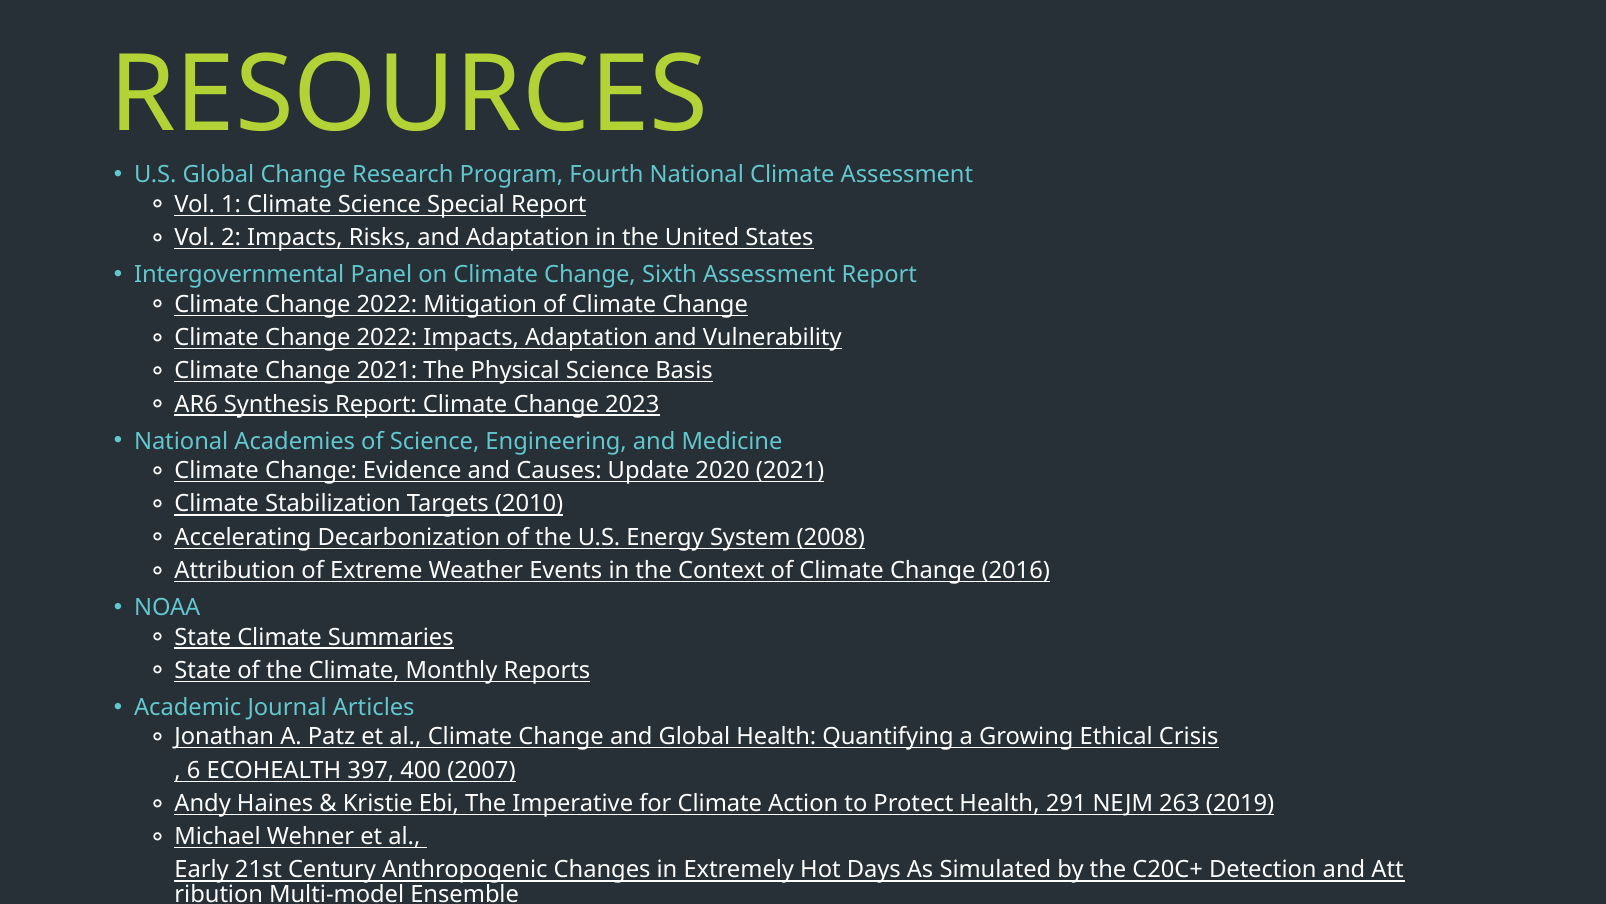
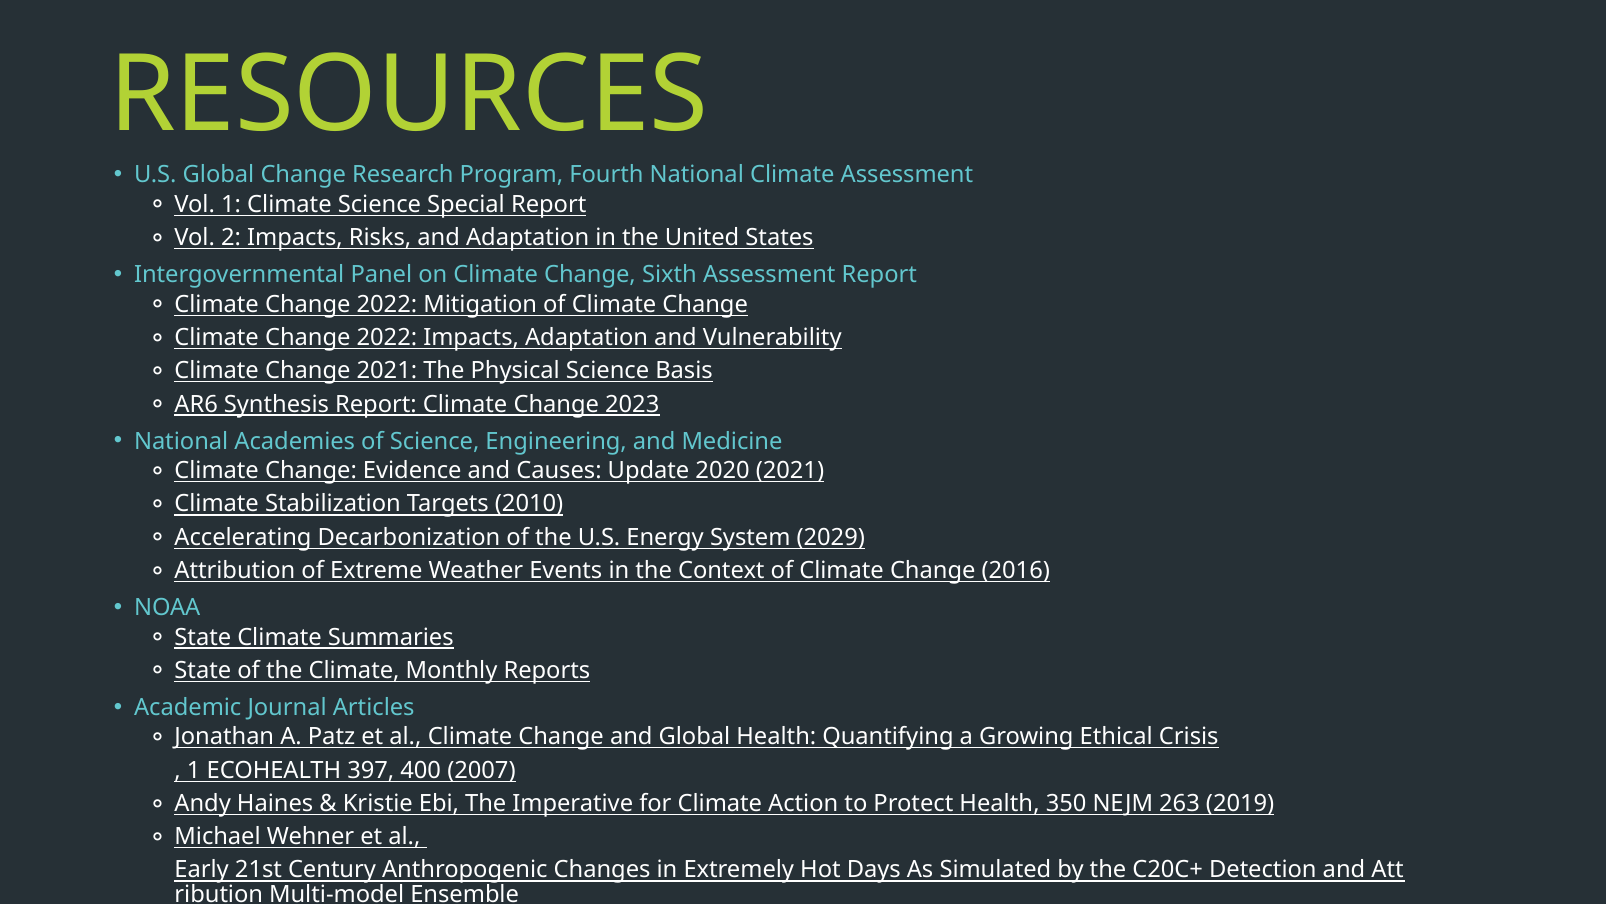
2008: 2008 -> 2029 (831, 537)
6: 6 -> 1 (194, 770)
291: 291 -> 350 (1066, 803)
